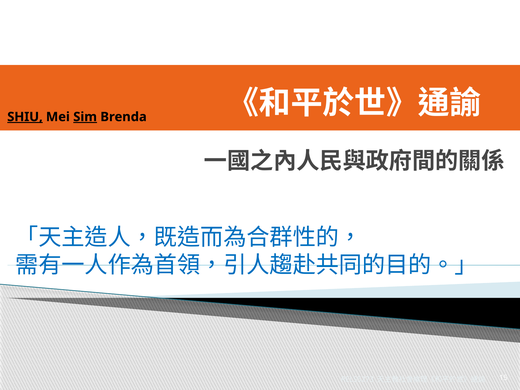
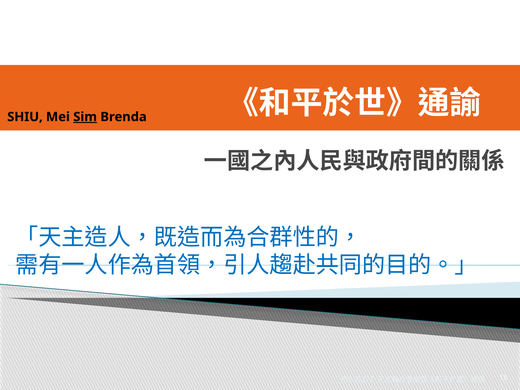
SHIU underline: present -> none (25, 117)
